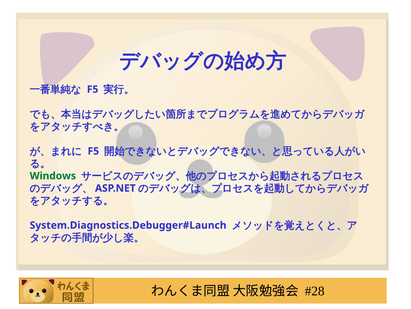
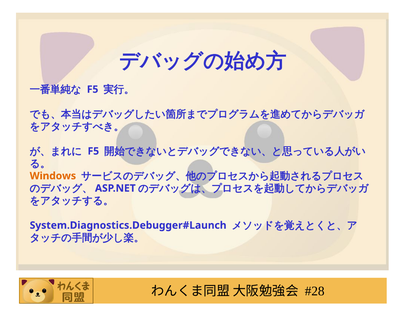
Windows colour: green -> orange (53, 175)
